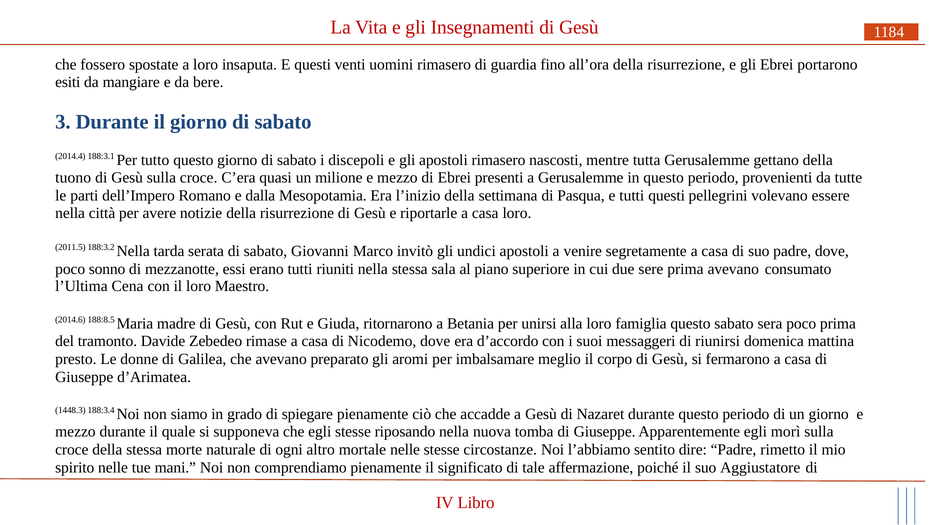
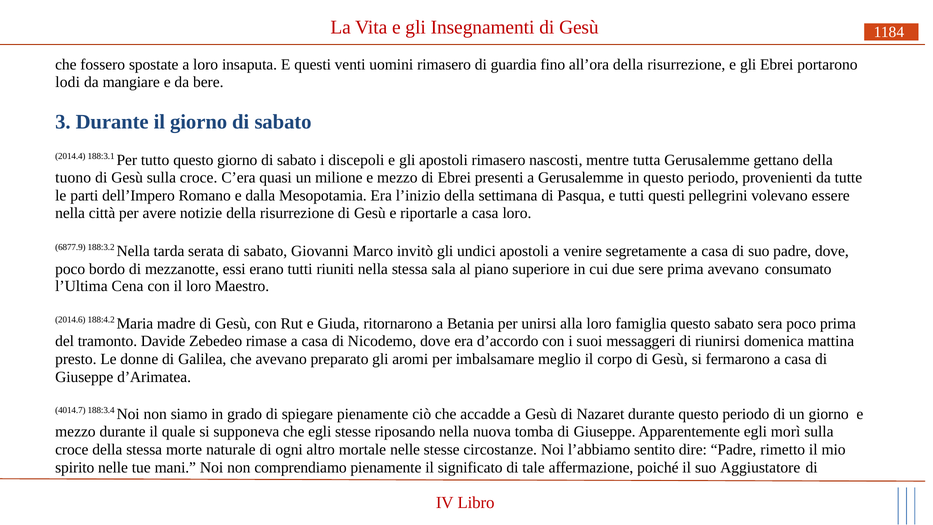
esiti: esiti -> lodi (68, 82)
2011.5: 2011.5 -> 6877.9 (70, 247)
sonno: sonno -> bordo (107, 269)
188:8.5: 188:8.5 -> 188:4.2 (101, 320)
1448.3: 1448.3 -> 4014.7 (70, 411)
